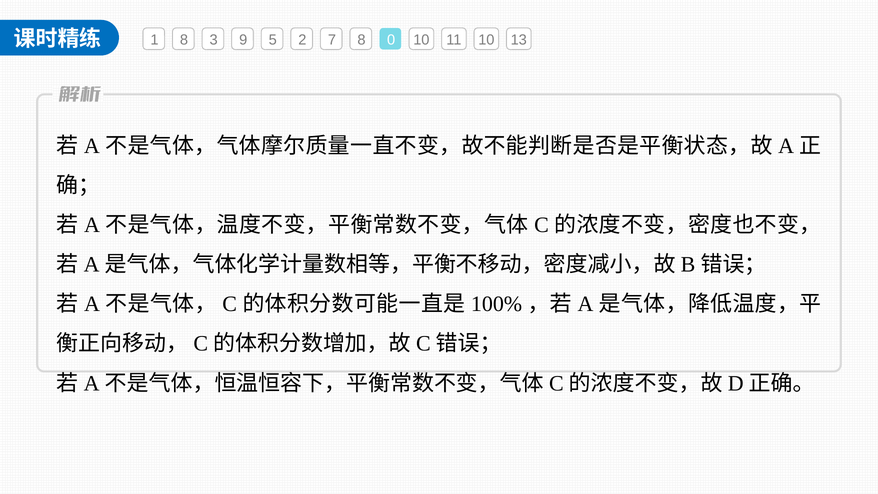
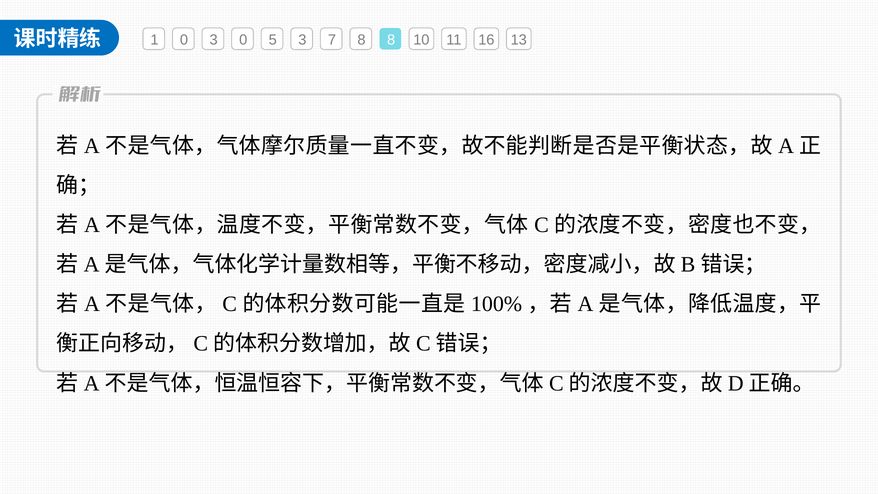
1 8: 8 -> 0 (184, 40)
3 9: 9 -> 0 (243, 40)
5 2: 2 -> 3 (302, 40)
8 0: 0 -> 8 (391, 40)
10 10: 10 -> 16 (486, 40)
